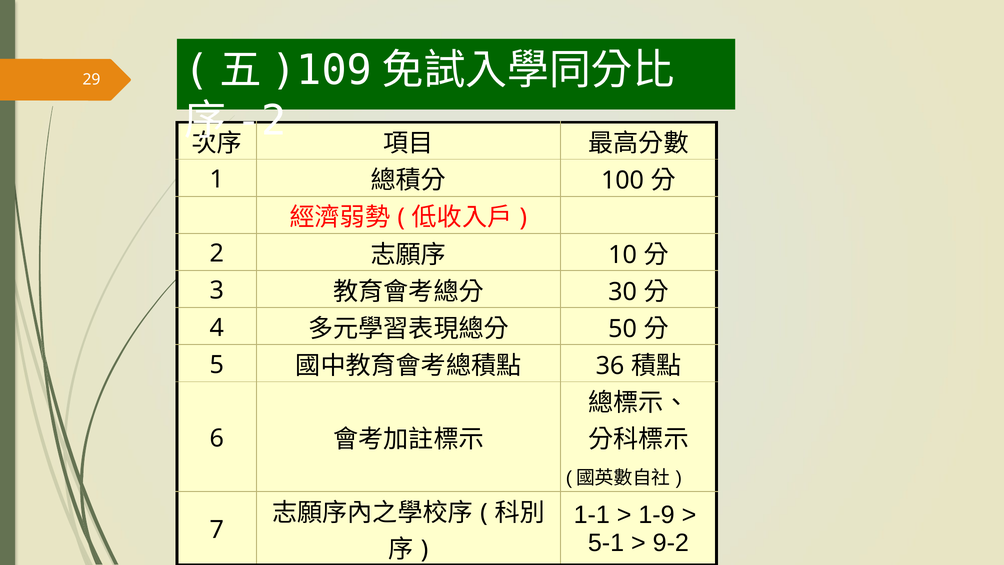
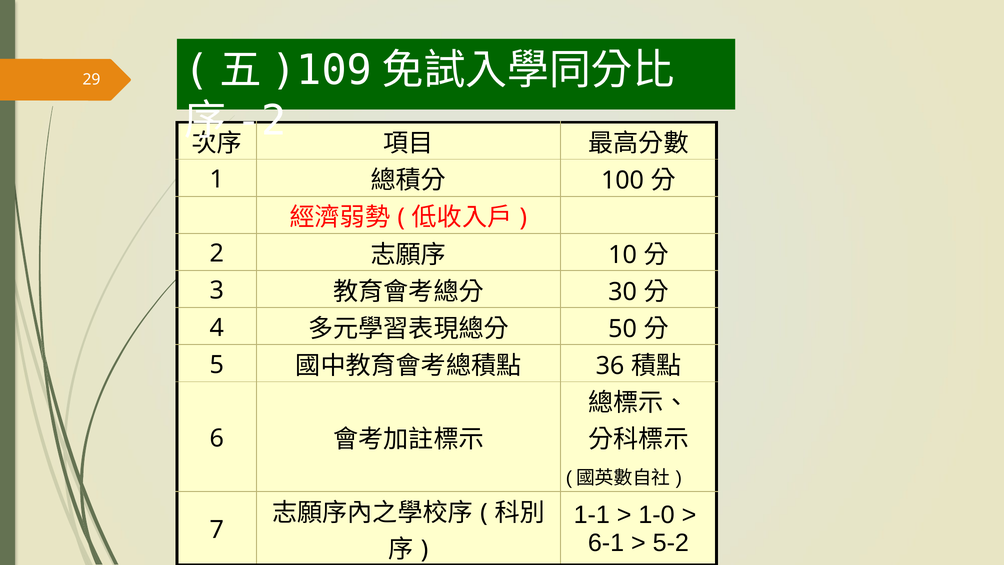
1-9: 1-9 -> 1-0 (657, 515)
5-1: 5-1 -> 6-1 (606, 543)
9-2: 9-2 -> 5-2 (671, 543)
